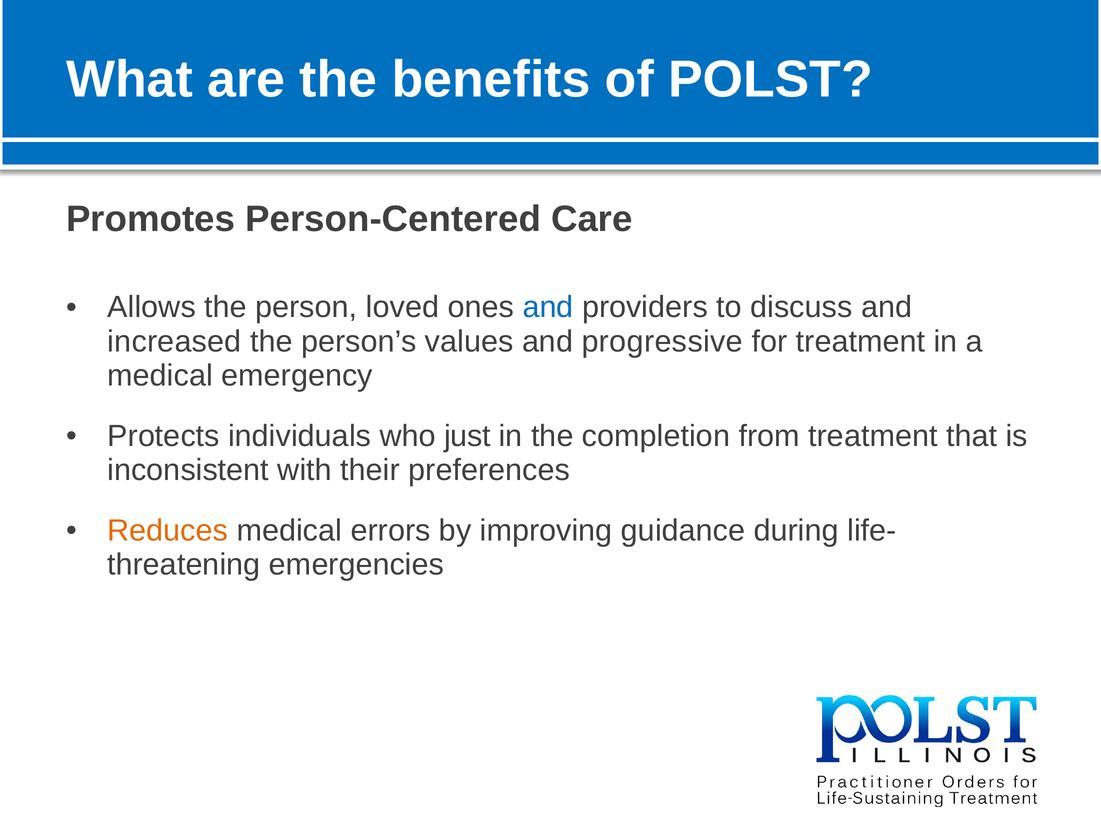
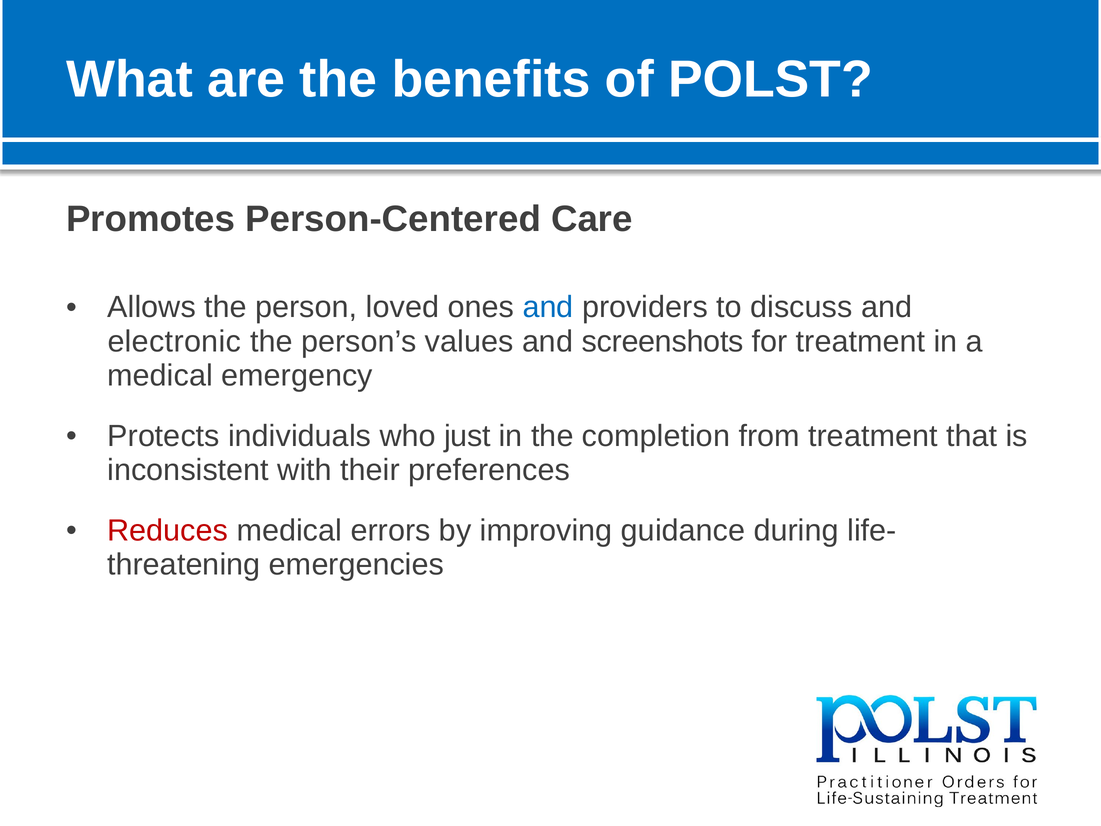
increased: increased -> electronic (174, 341)
progressive: progressive -> screenshots (663, 341)
Reduces colour: orange -> red (168, 530)
